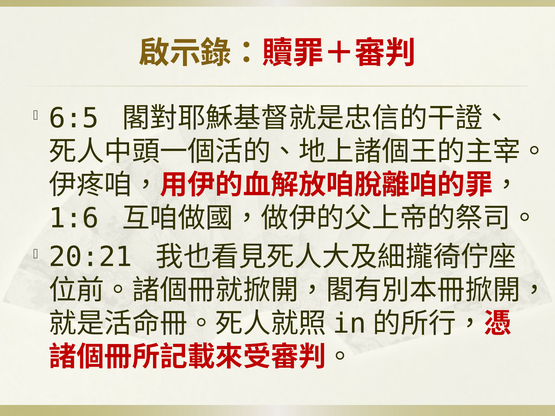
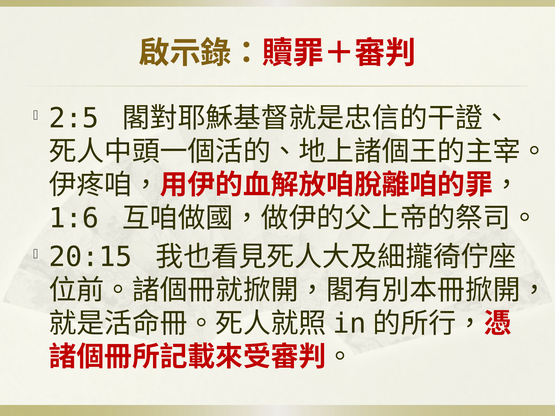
6:5: 6:5 -> 2:5 (74, 118)
20:21: 20:21 -> 20:15 (91, 257)
